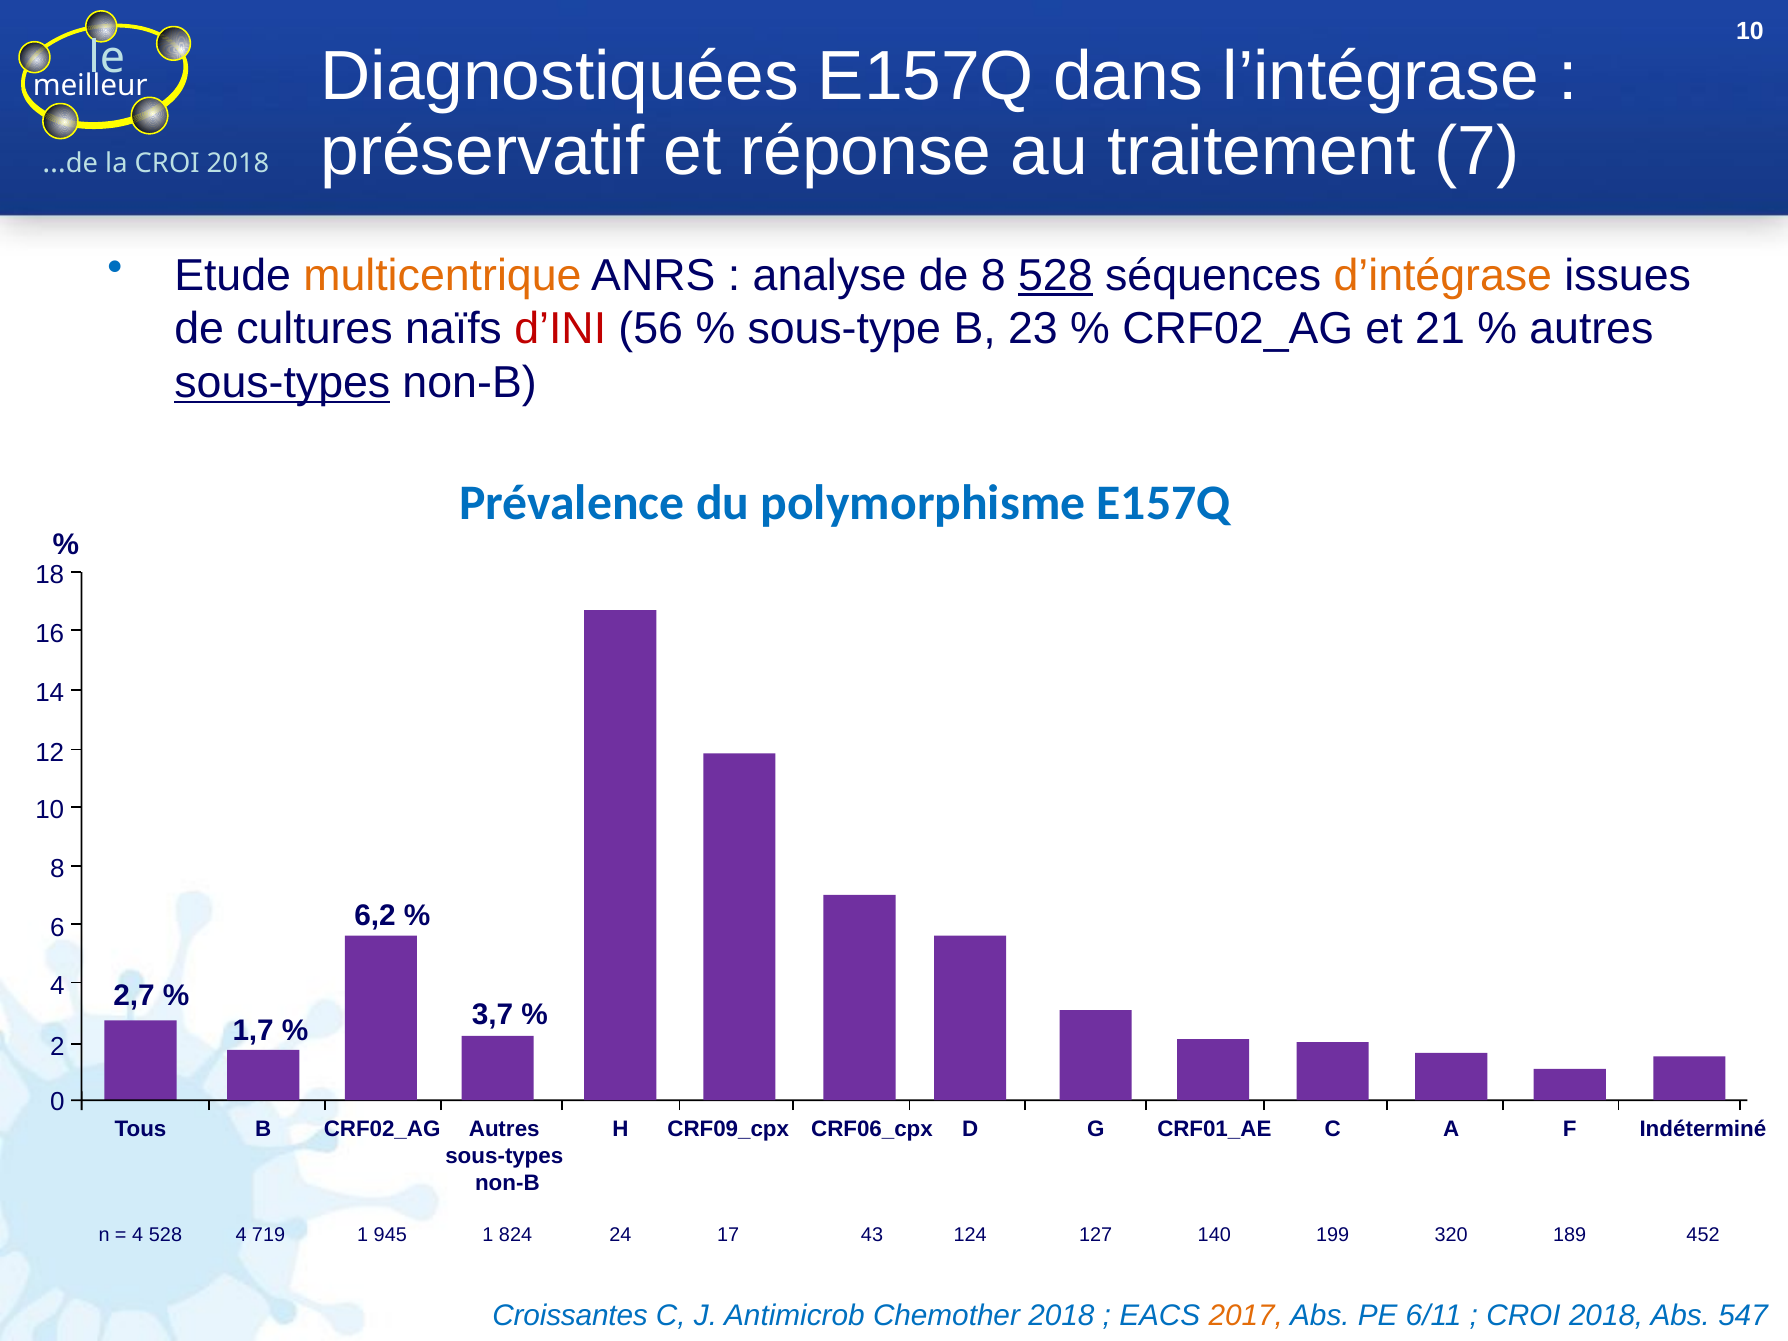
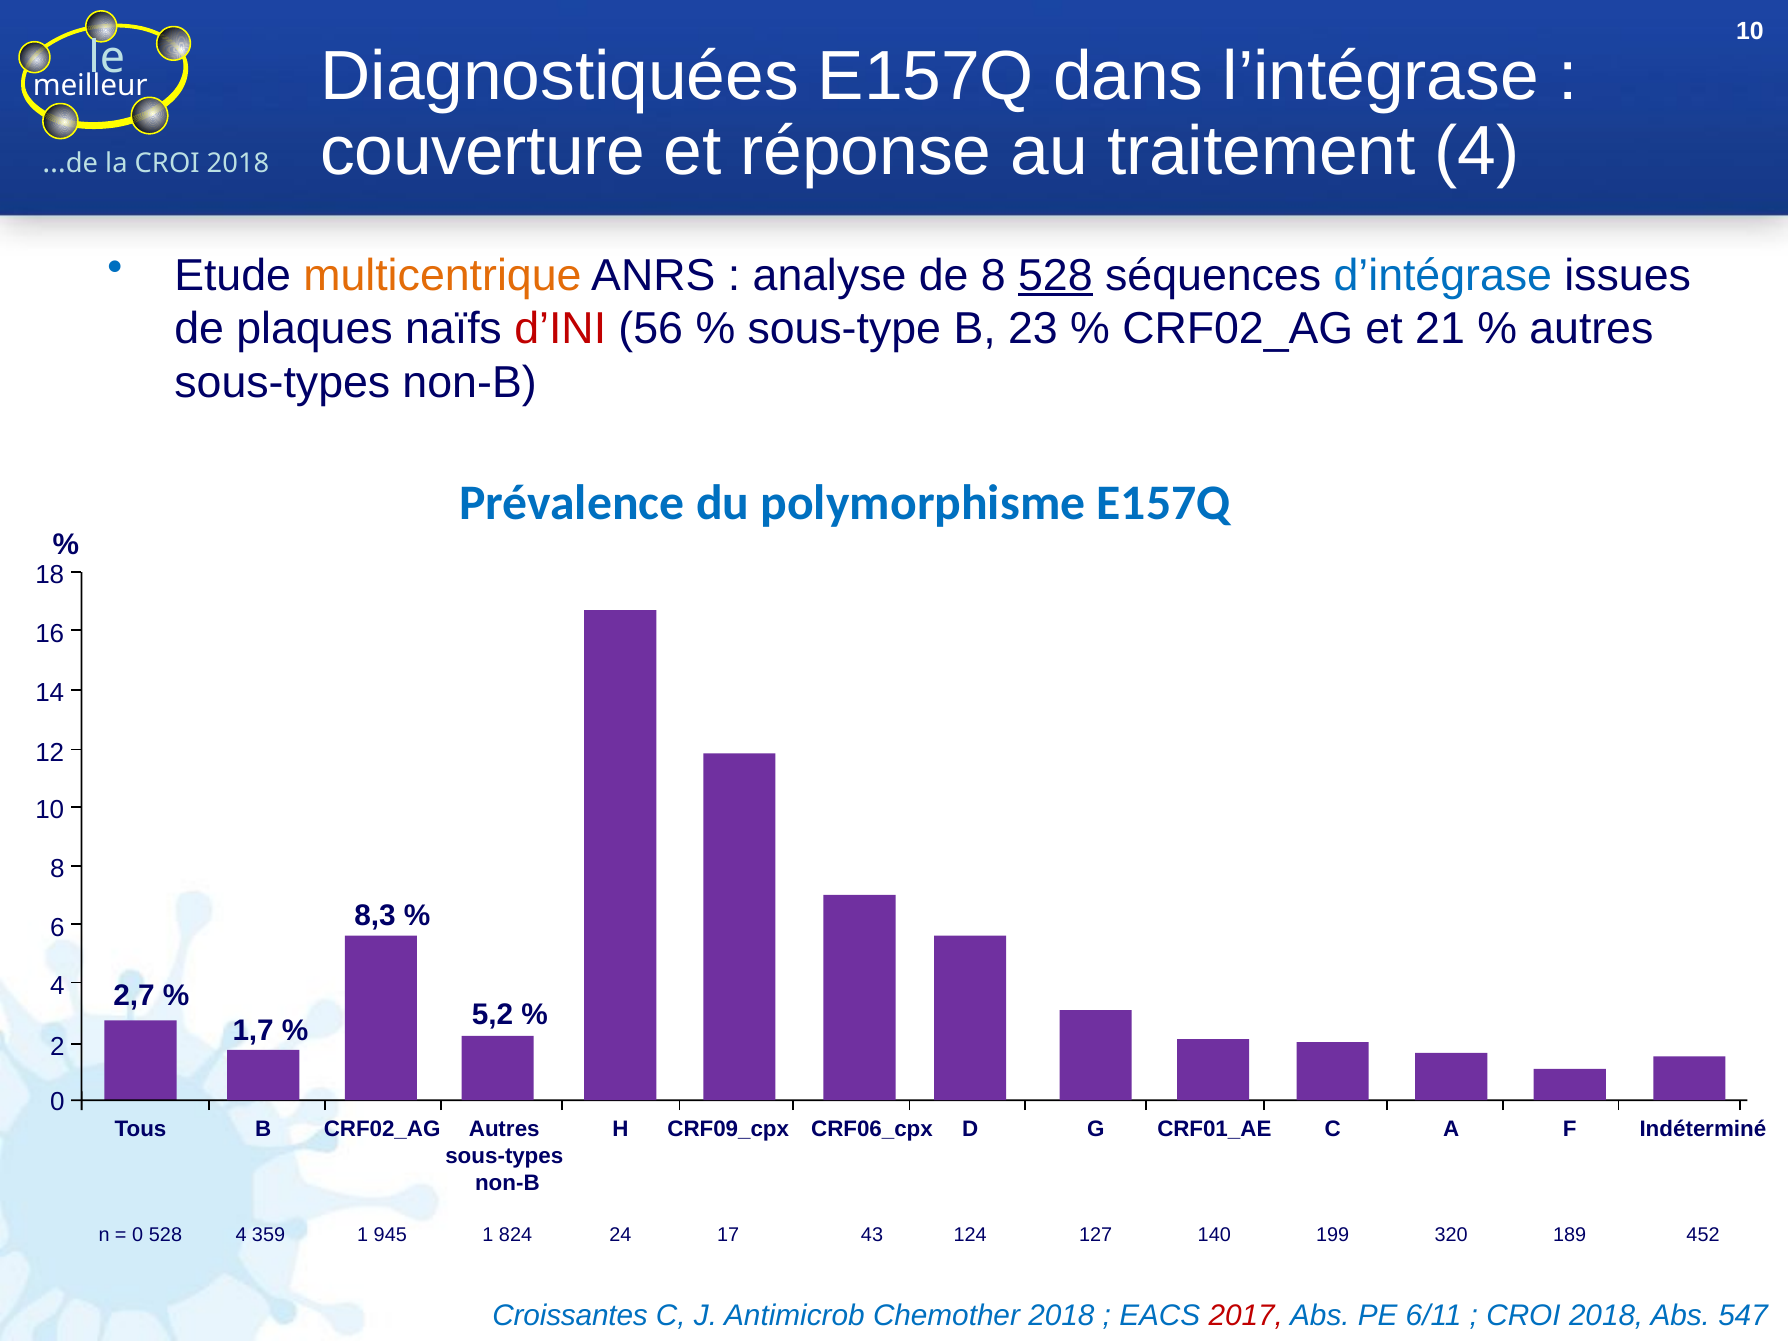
préservatif: préservatif -> couverture (483, 151)
traitement 7: 7 -> 4 (1477, 151)
d’intégrase colour: orange -> blue (1443, 275)
cultures: cultures -> plaques (315, 329)
sous-types underline: present -> none (282, 383)
6,2: 6,2 -> 8,3 (375, 916)
3,7: 3,7 -> 5,2 (493, 1014)
4: 4 -> 0 (138, 1235)
719: 719 -> 359 (269, 1235)
2017 colour: orange -> red (1246, 1316)
